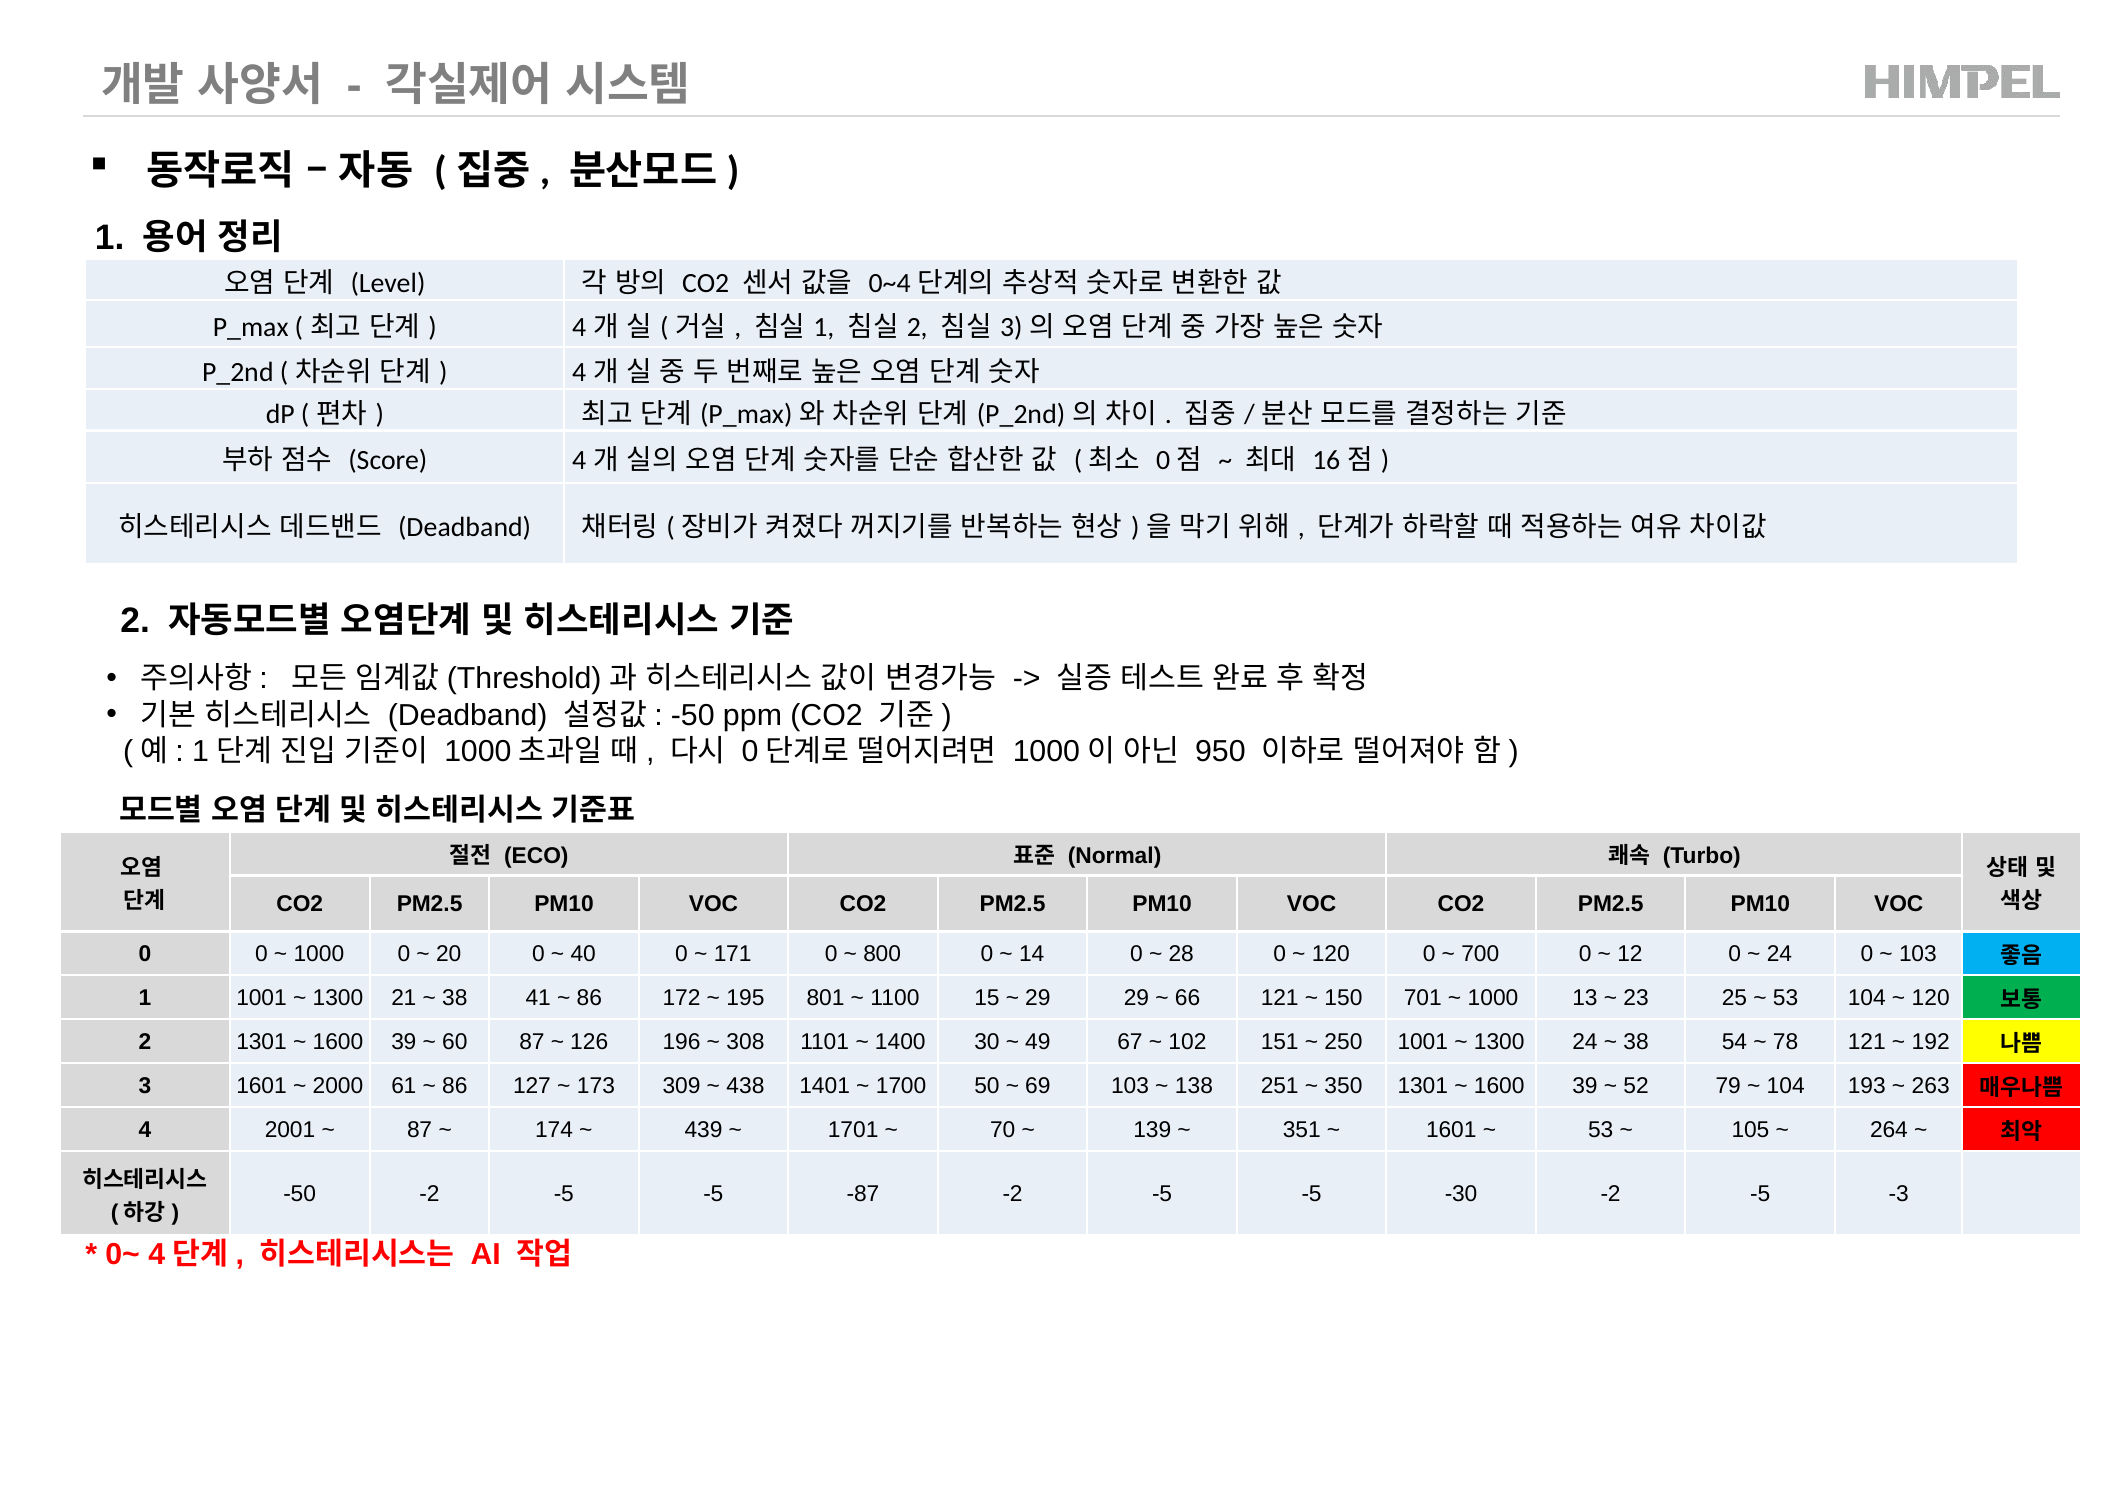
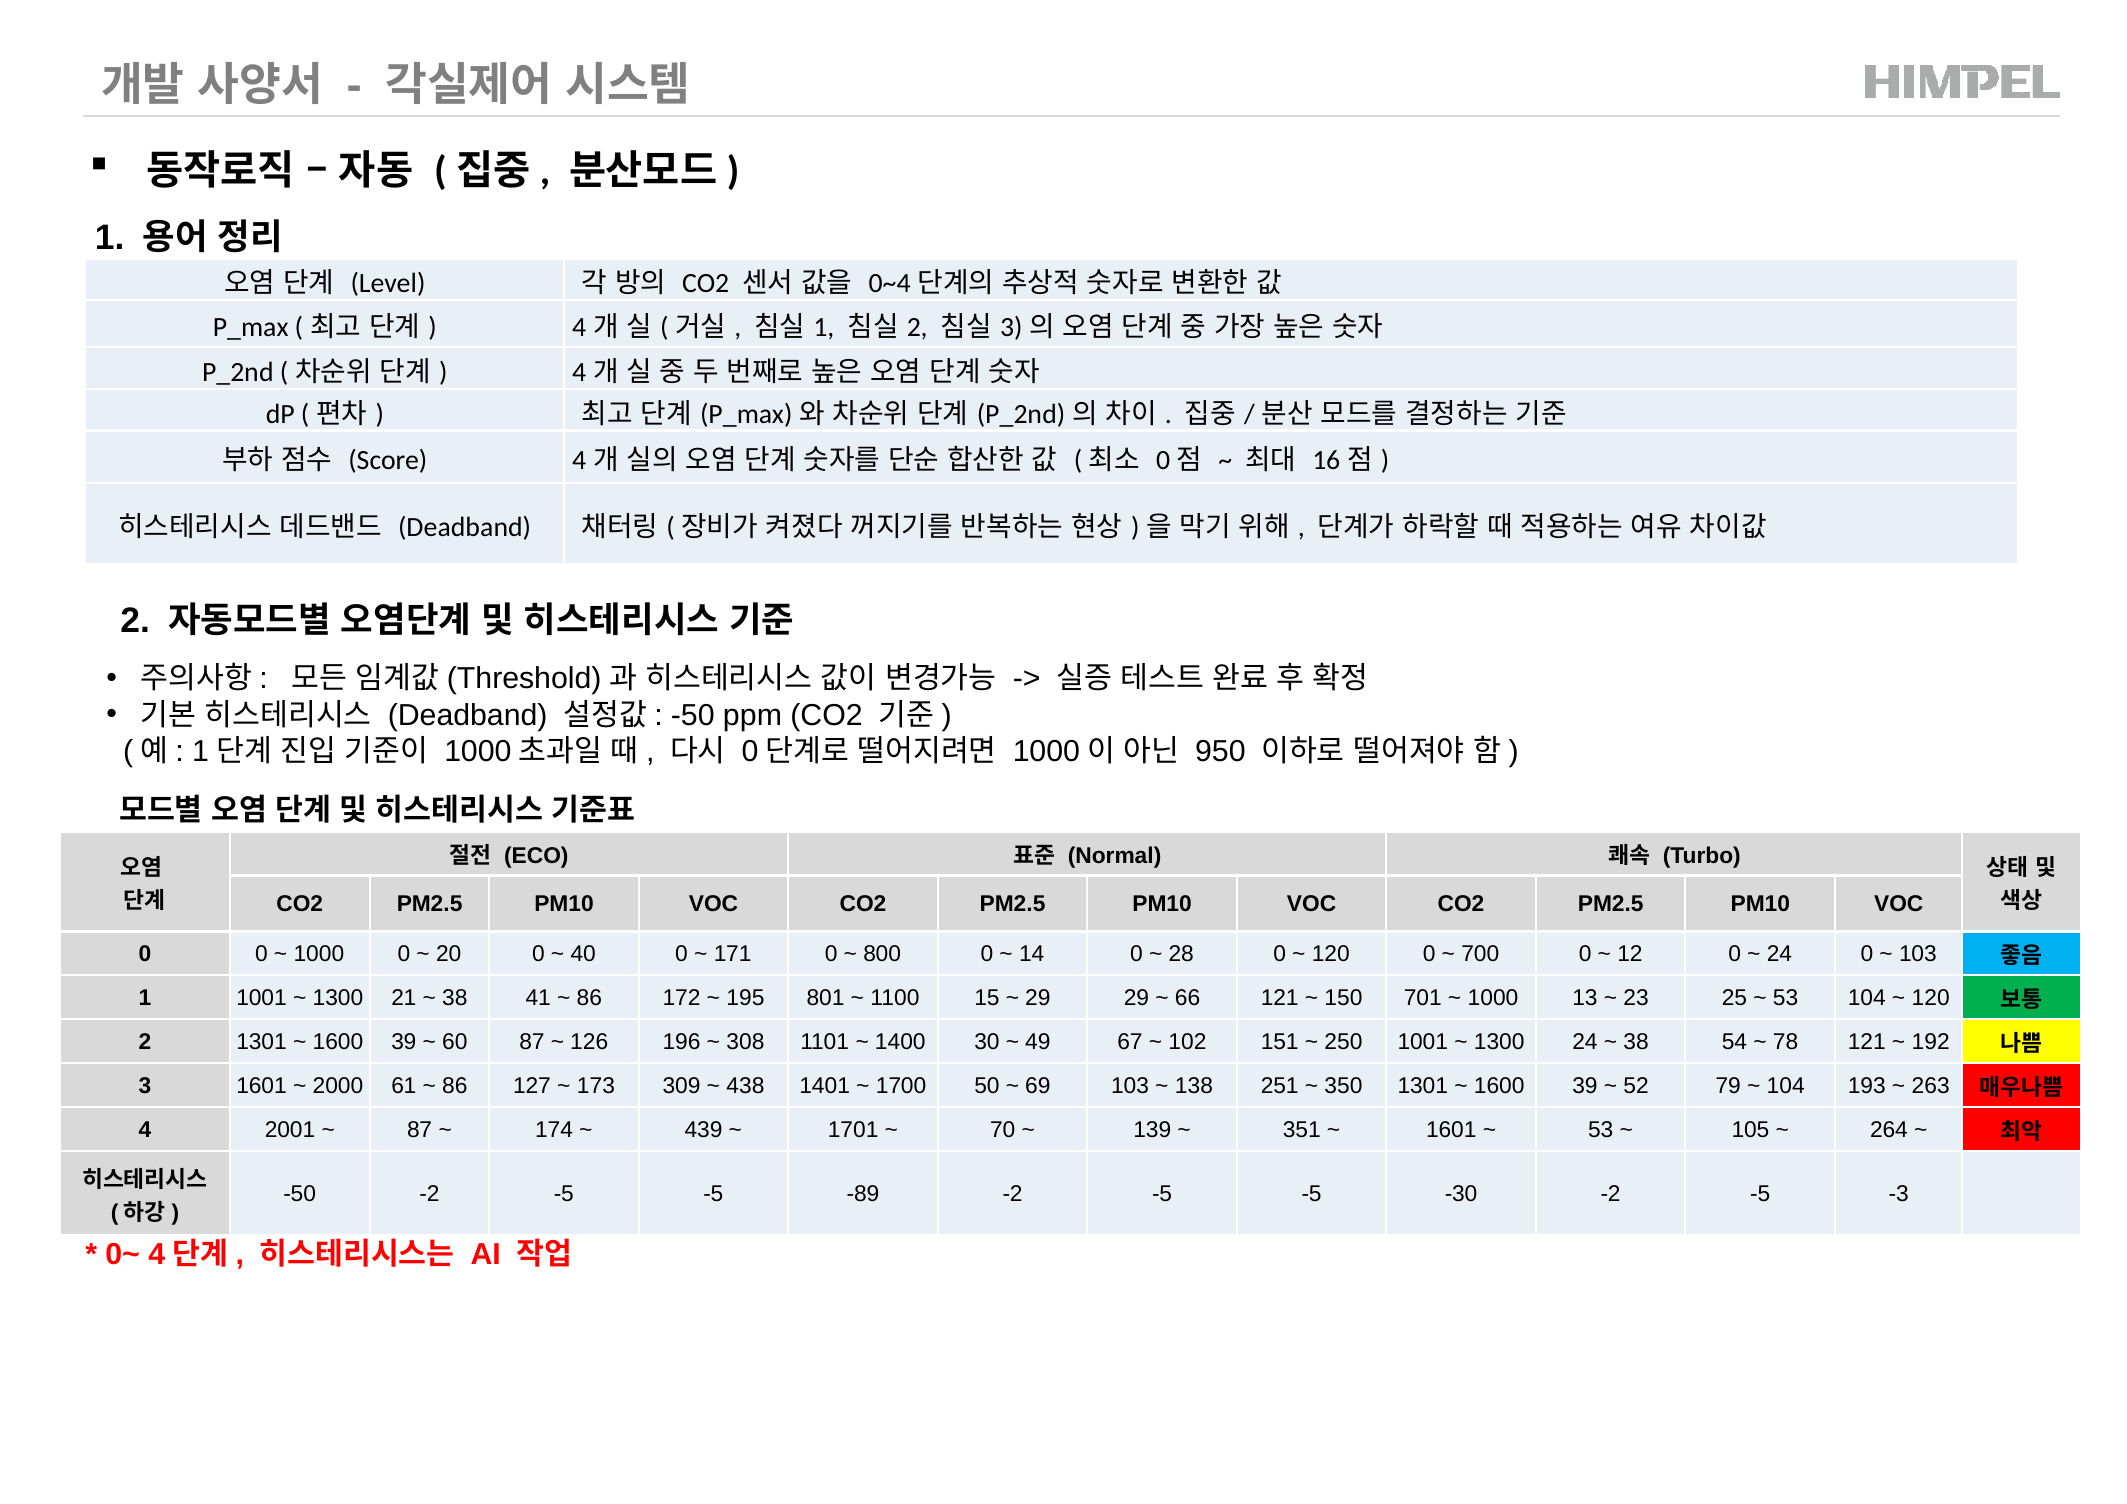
-87: -87 -> -89 (863, 1194)
